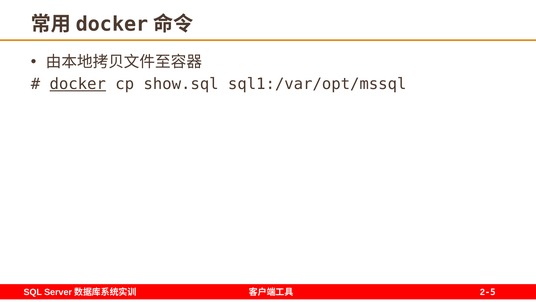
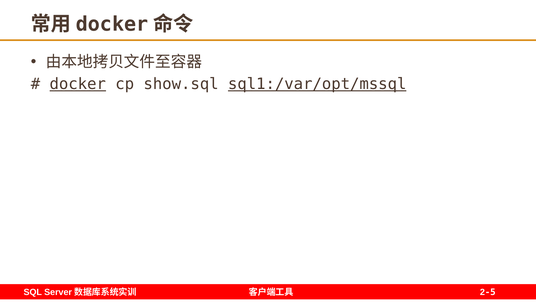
sql1:/var/opt/mssql underline: none -> present (317, 84)
